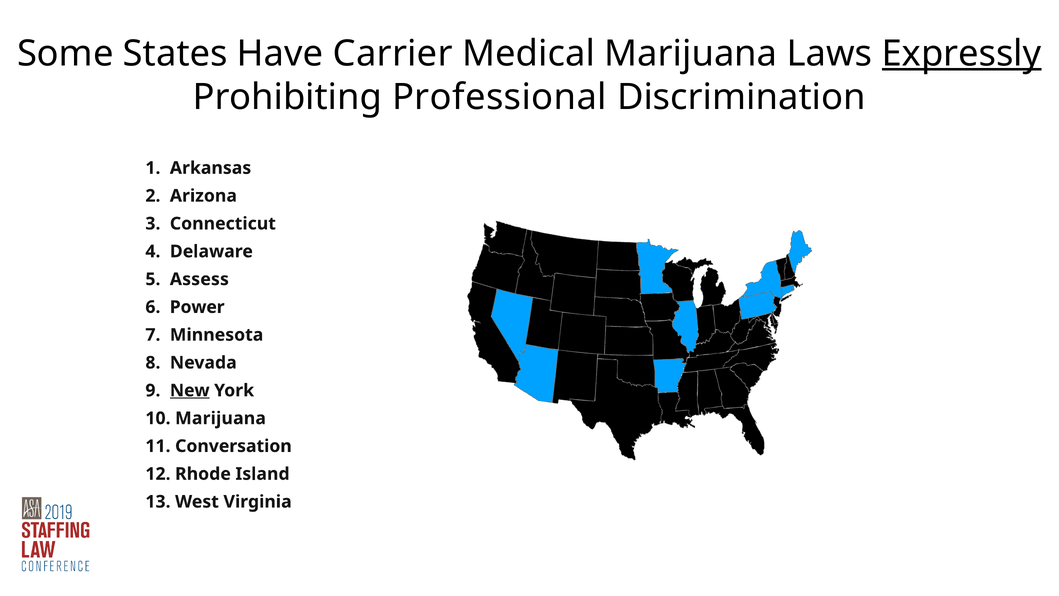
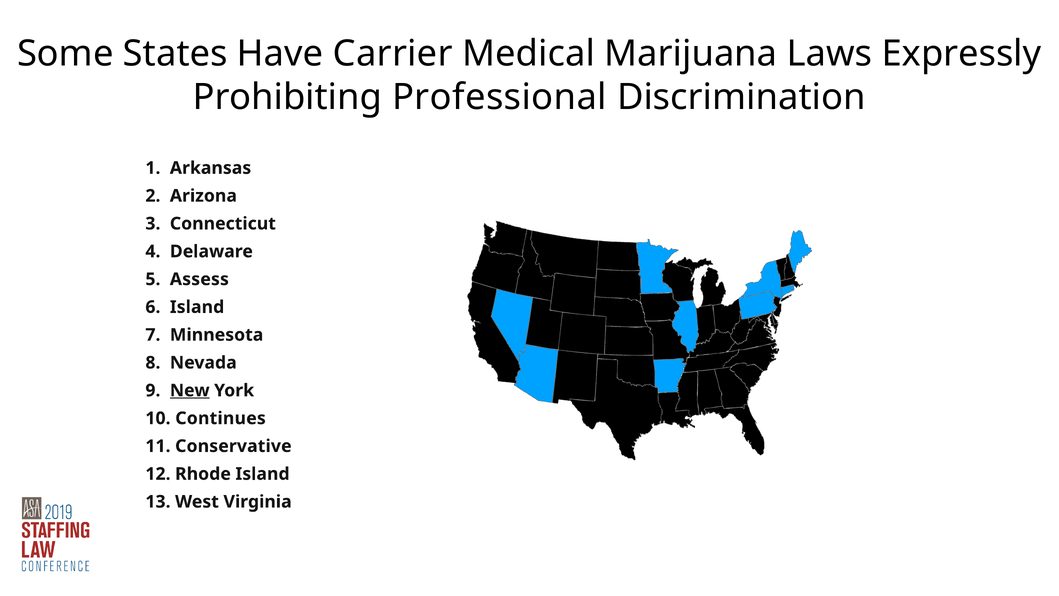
Expressly underline: present -> none (962, 53)
Power: Power -> Island (197, 307)
Marijuana: Marijuana -> Continues (221, 418)
Conversation: Conversation -> Conservative (233, 446)
